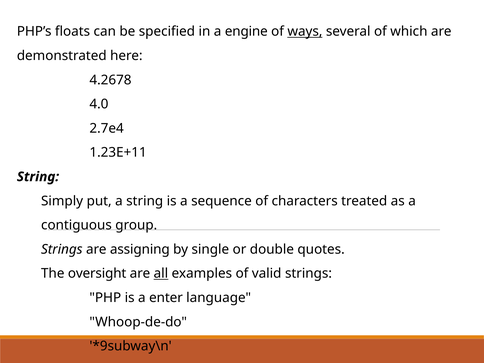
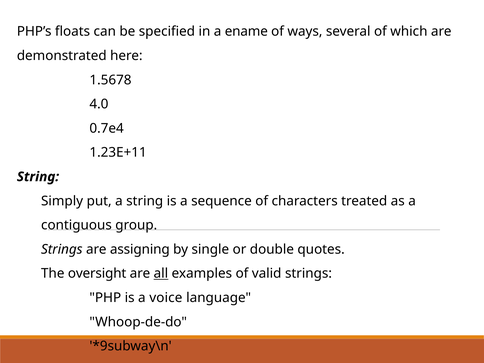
engine: engine -> ename (246, 32)
ways underline: present -> none (305, 32)
4.2678: 4.2678 -> 1.5678 (110, 80)
2.7e4: 2.7e4 -> 0.7e4 (107, 128)
enter: enter -> voice (166, 298)
